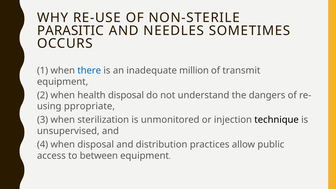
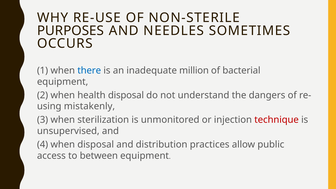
PARASITIC: PARASITIC -> PURPOSES (70, 31)
transmit: transmit -> bacterial (241, 70)
ppropriate: ppropriate -> mistakenly (89, 106)
technique colour: black -> red (277, 120)
